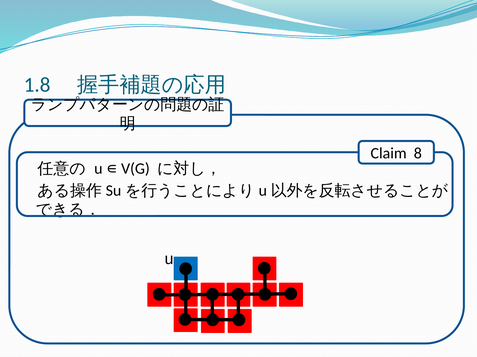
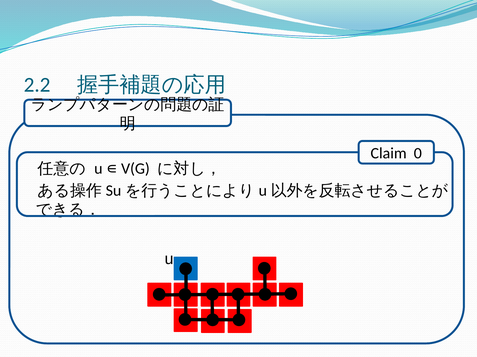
1.8: 1.8 -> 2.2 (37, 85)
8: 8 -> 0 (418, 154)
